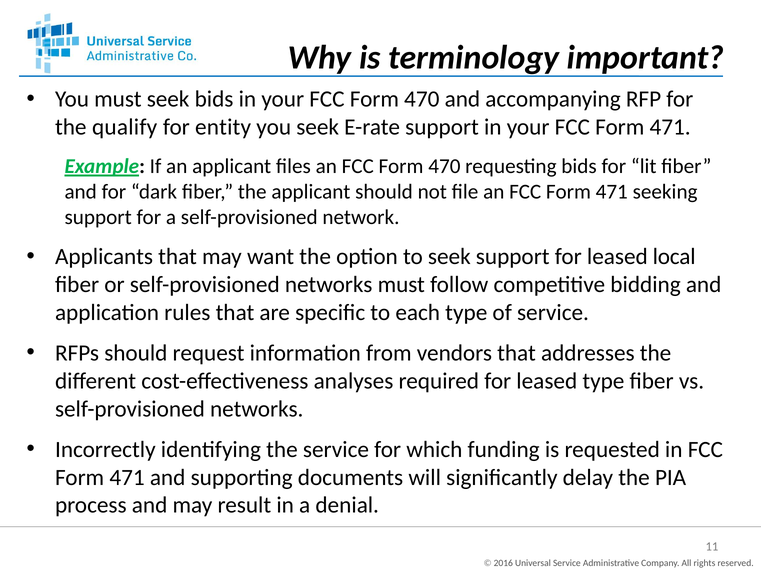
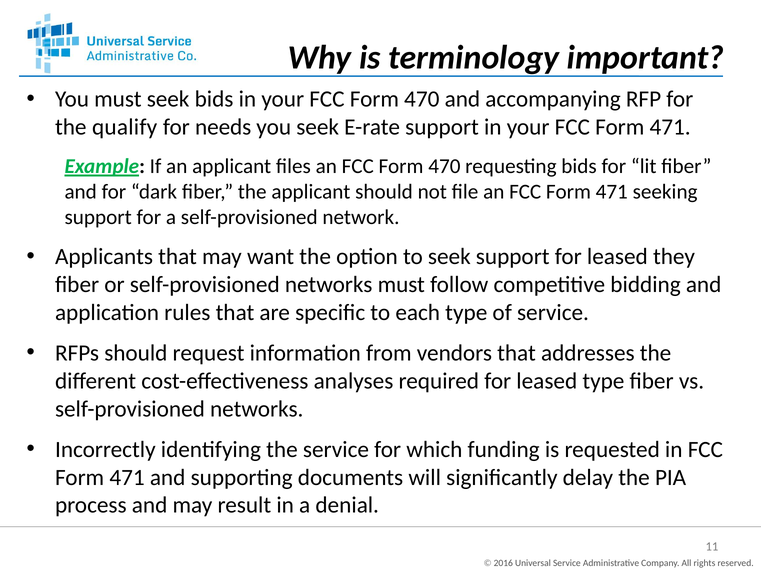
entity: entity -> needs (223, 127)
local: local -> they (674, 256)
